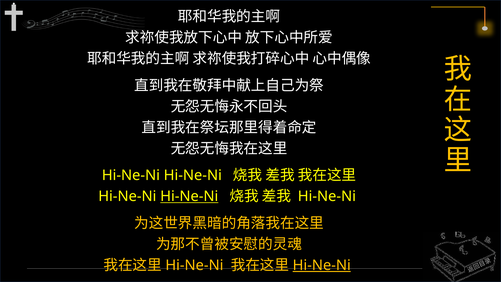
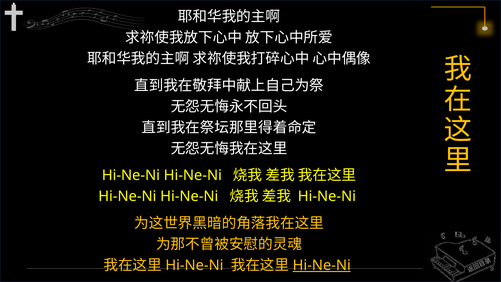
Hi-Ne-Ni underline: present -> none (189, 196)
